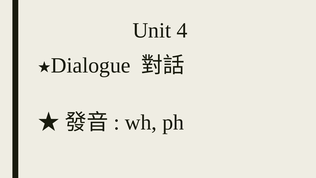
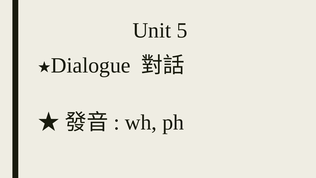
4: 4 -> 5 (182, 30)
